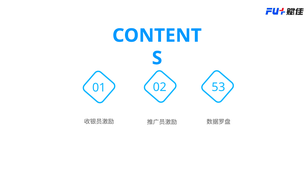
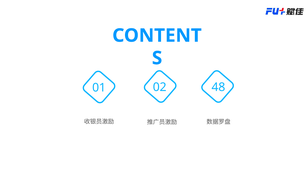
53: 53 -> 48 (218, 87)
